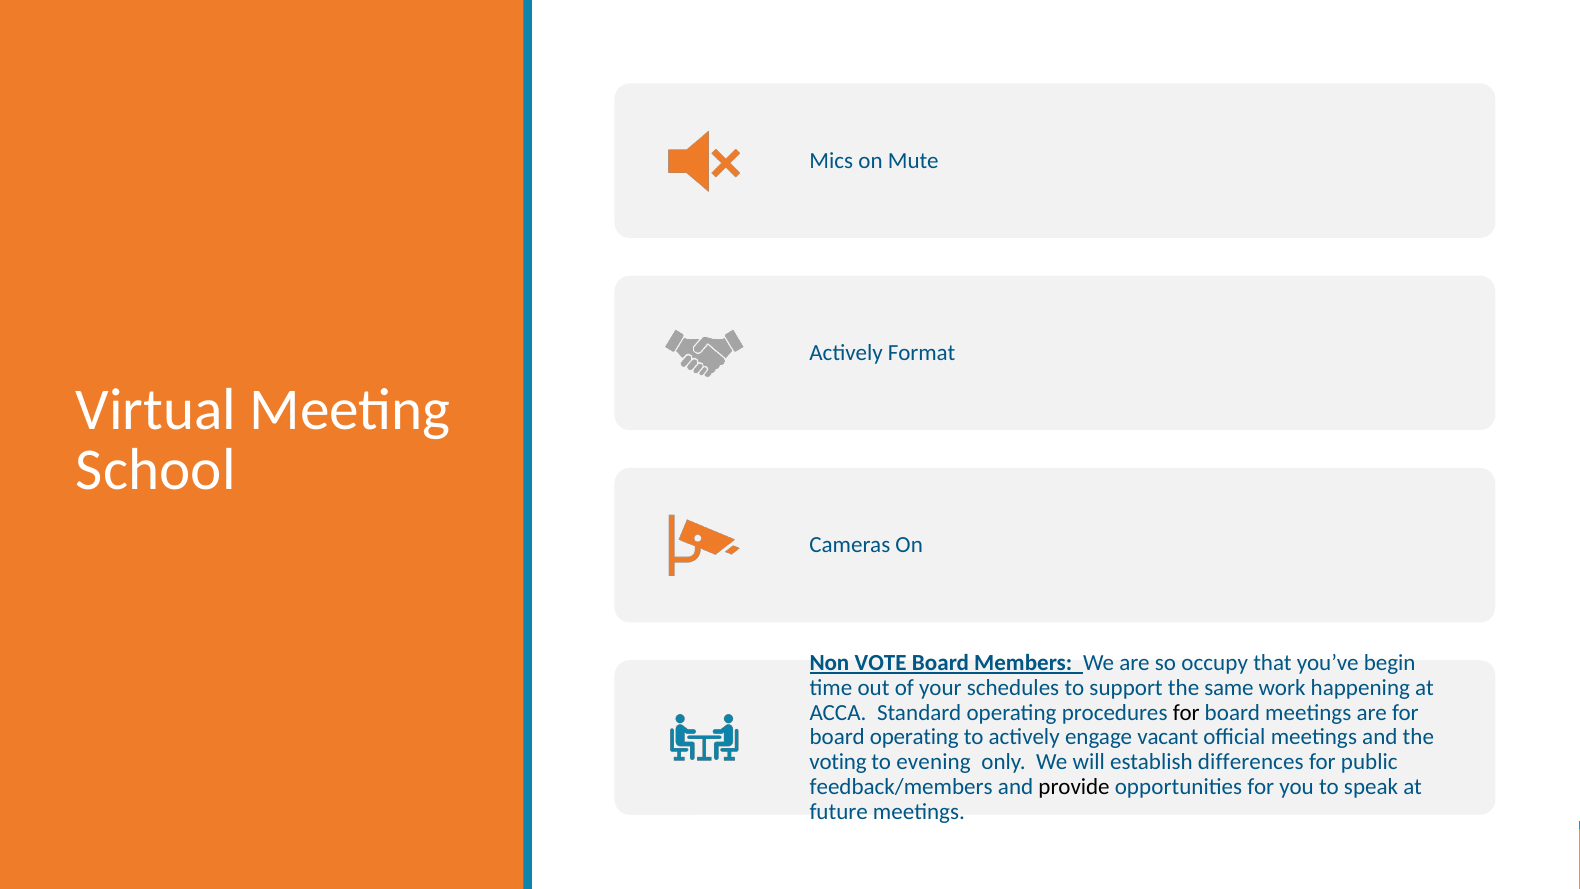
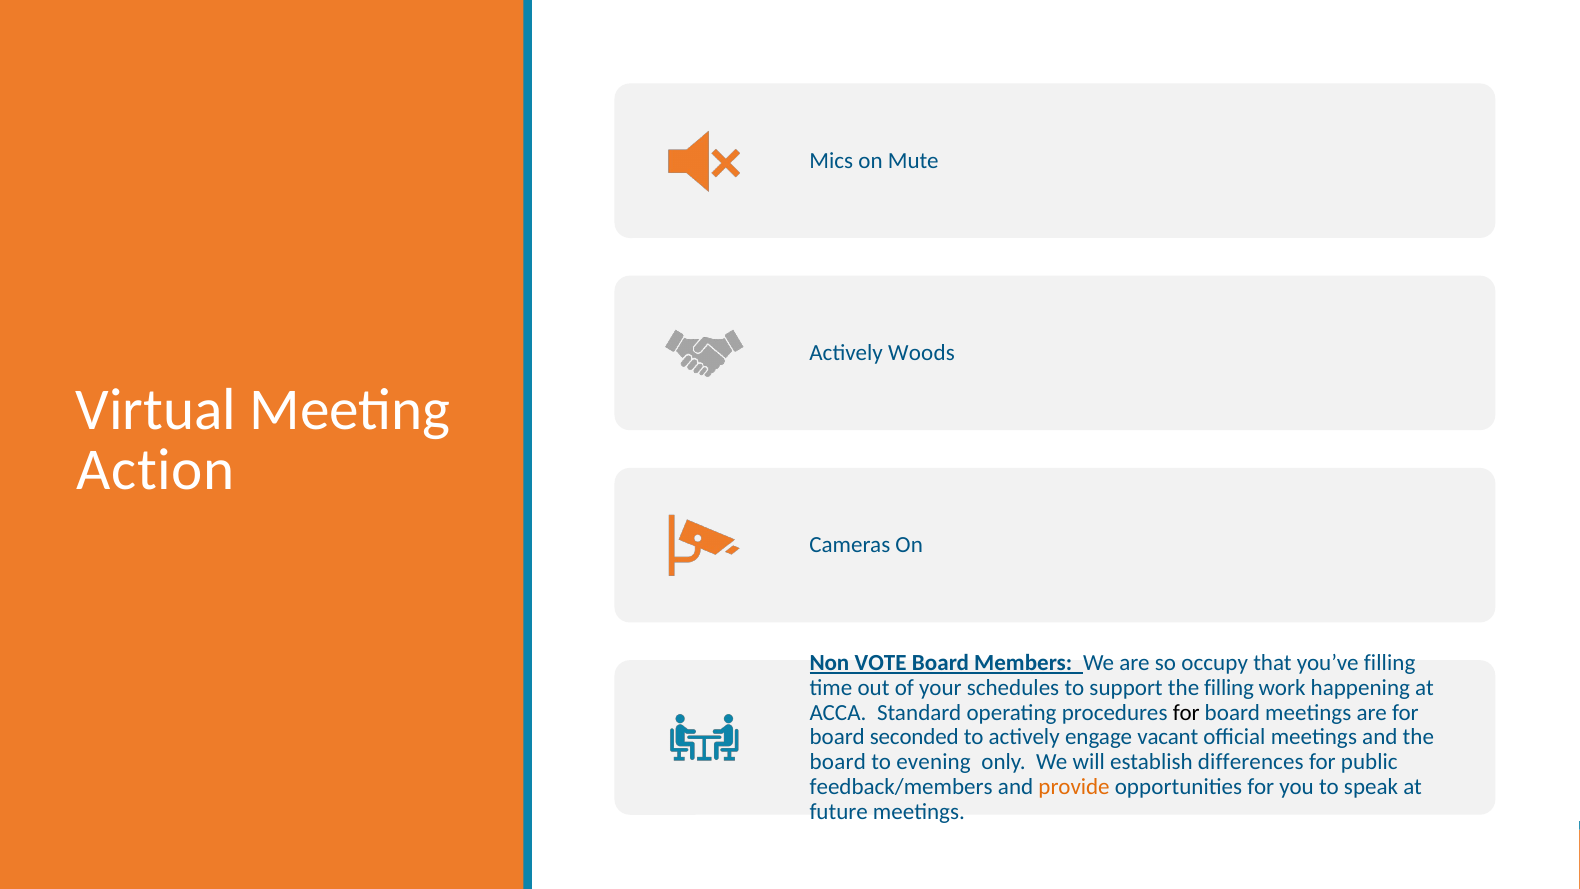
Format: Format -> Woods (921, 353)
School: School -> Action (156, 470)
you’ve begin: begin -> filling (1390, 662)
the same: same -> filling (1229, 687)
board operating: operating -> seconded (914, 737)
voting: voting -> board (838, 762)
provide colour: black -> orange (1074, 787)
